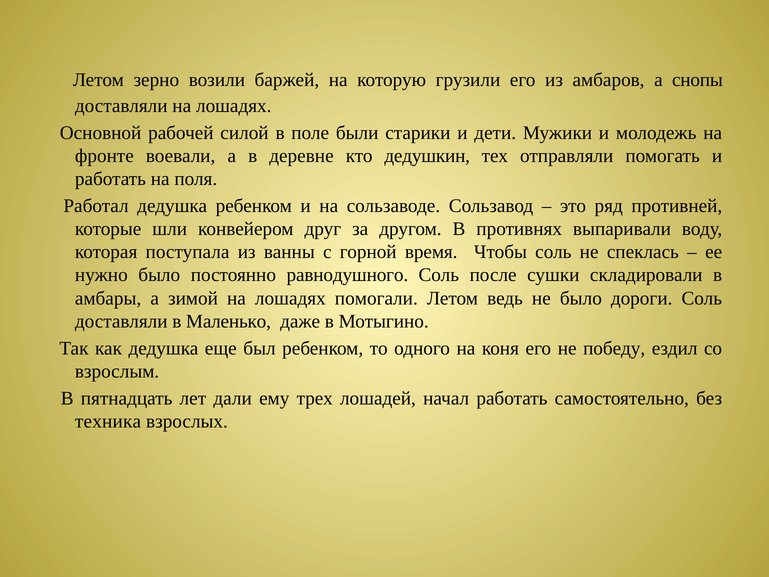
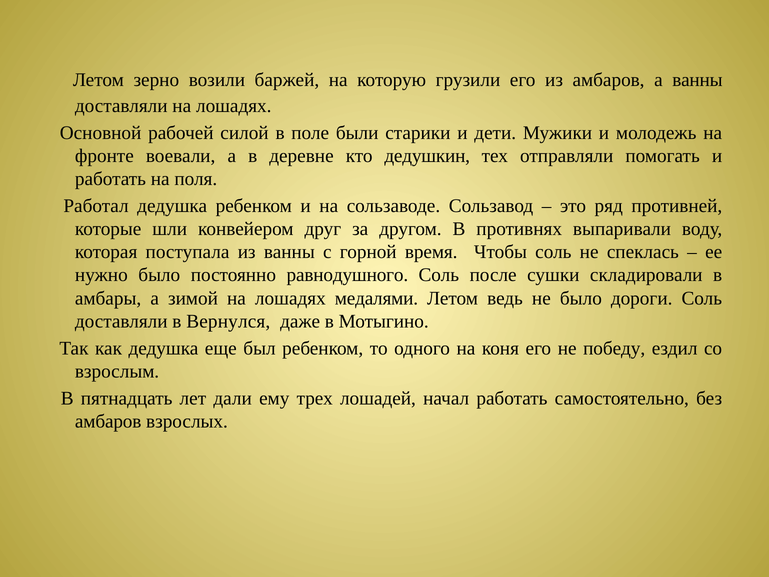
а снопы: снопы -> ванны (697, 80)
помогали: помогали -> медалями (376, 298)
Маленько: Маленько -> Вернулся (228, 321)
техника: техника -> амбаров (108, 421)
